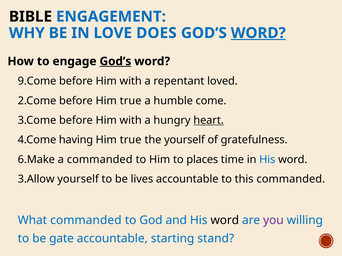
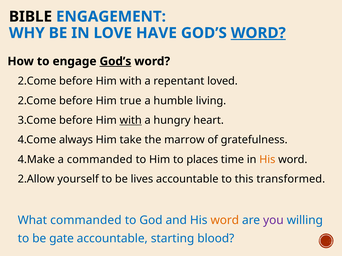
DOES: DOES -> HAVE (156, 33)
9.Come: 9.Come -> 2.Come (37, 81)
come: come -> living (211, 101)
with underline: none -> present (131, 121)
heart underline: present -> none (209, 121)
having: having -> always (76, 140)
true: true -> take (131, 140)
the yourself: yourself -> marrow (184, 140)
6.Make: 6.Make -> 4.Make (36, 160)
His colour: blue -> orange (267, 160)
3.Allow: 3.Allow -> 2.Allow (36, 179)
this commanded: commanded -> transformed (291, 179)
word colour: black -> orange (225, 221)
stand: stand -> blood (216, 239)
